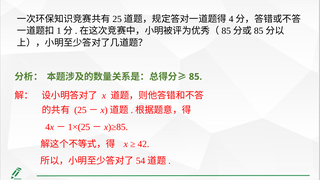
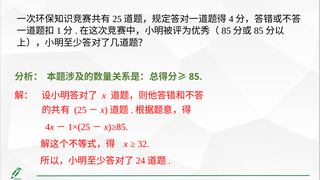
42: 42 -> 32 (143, 144)
54: 54 -> 24 (141, 161)
